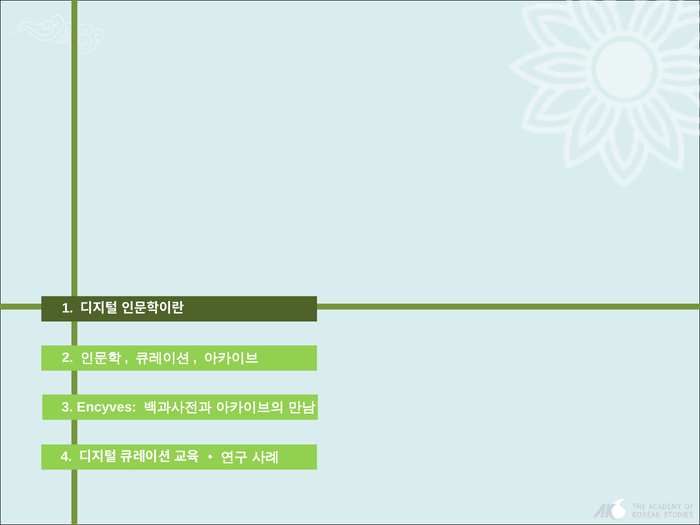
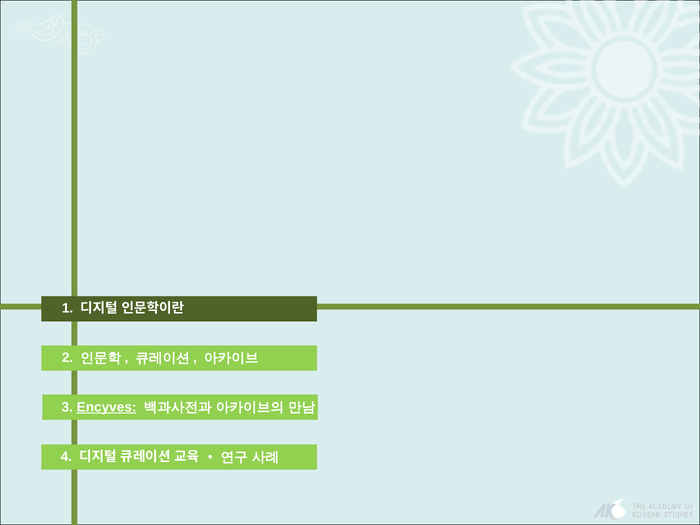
Encyves underline: none -> present (107, 407)
